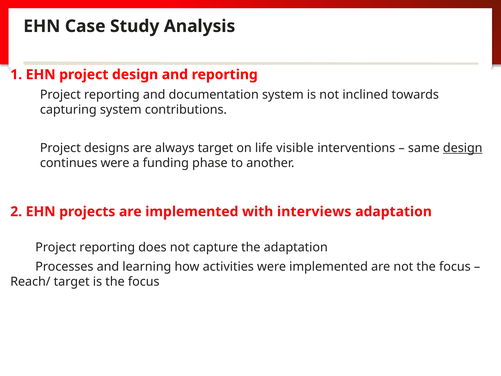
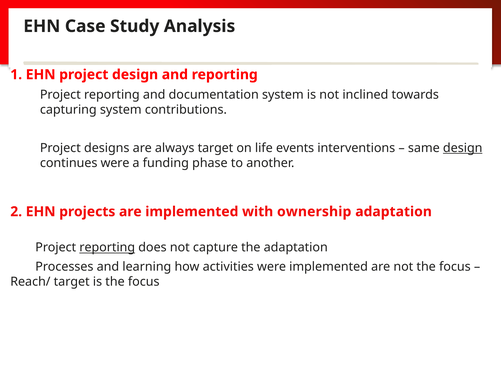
visible: visible -> events (295, 148)
interviews: interviews -> ownership (314, 212)
reporting underline: none -> present (107, 247)
